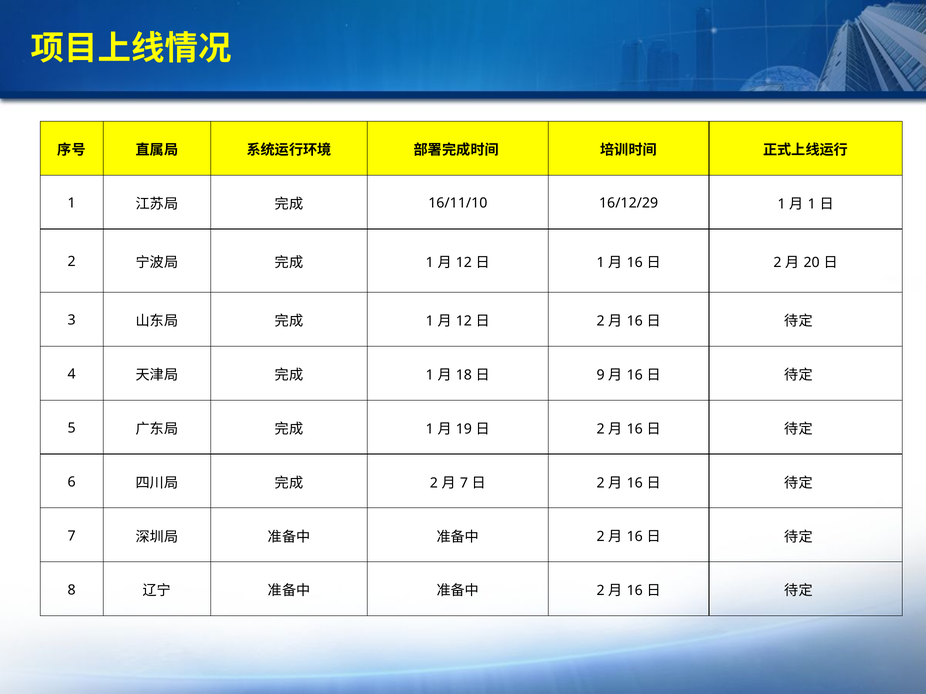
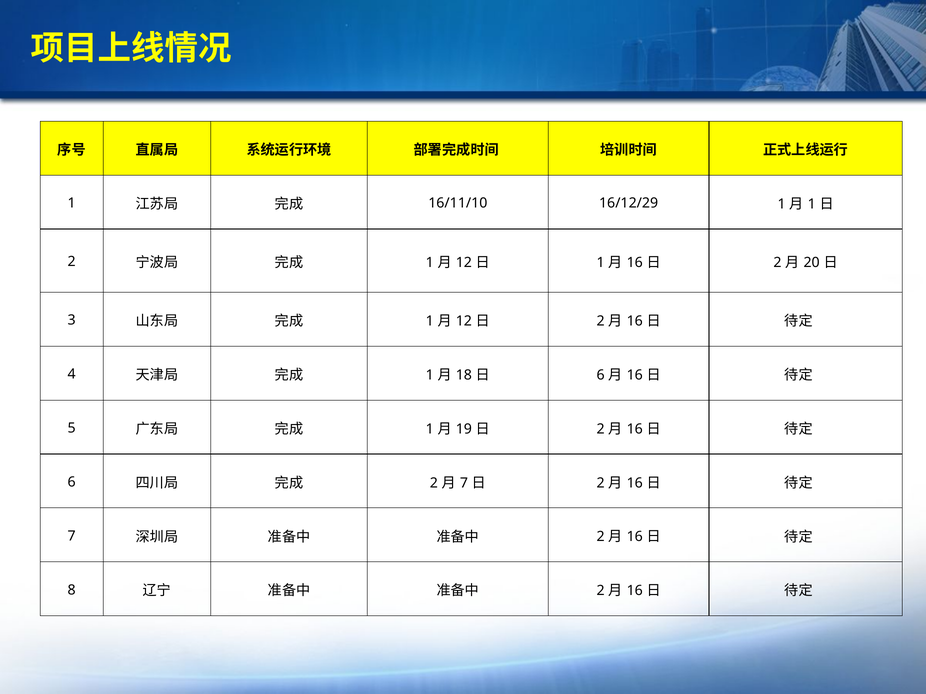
9: 9 -> 6 (601, 375)
